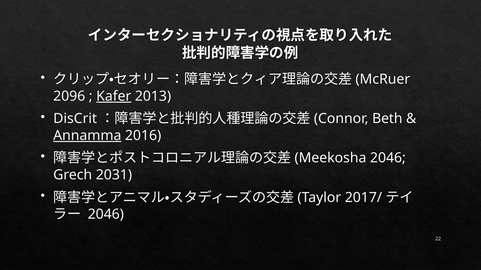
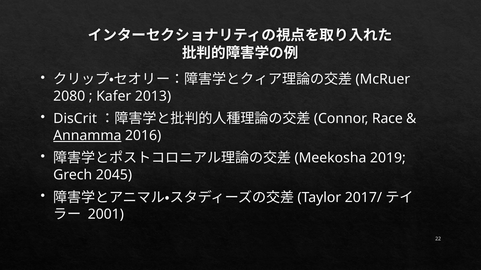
2096: 2096 -> 2080 (69, 96)
Kafer underline: present -> none (114, 96)
Beth: Beth -> Race (387, 119)
2046: 2046 -> 2019 (388, 158)
2031: 2031 -> 2045 (114, 175)
2046: 2046 -> 2001 (106, 215)
